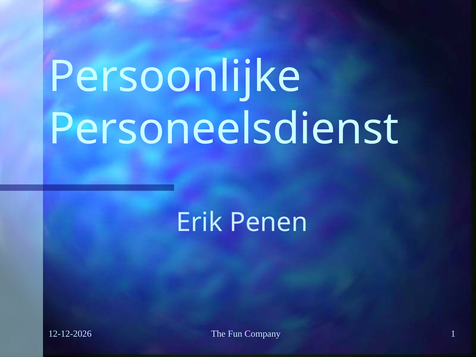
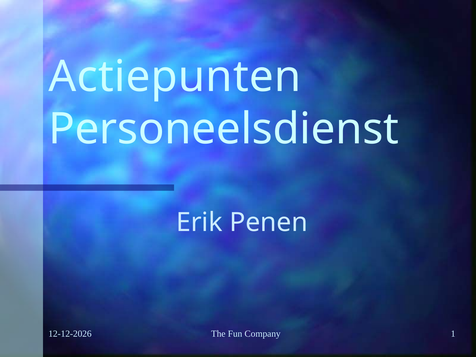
Persoonlijke: Persoonlijke -> Actiepunten (175, 77)
